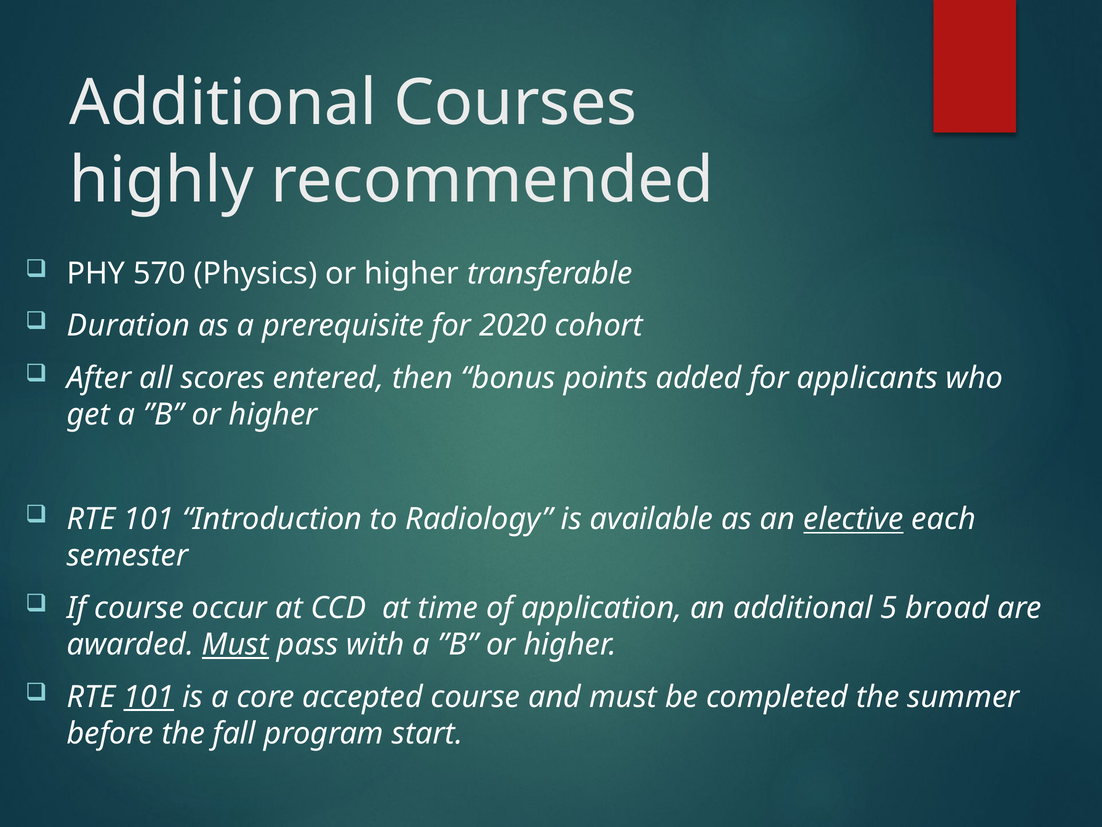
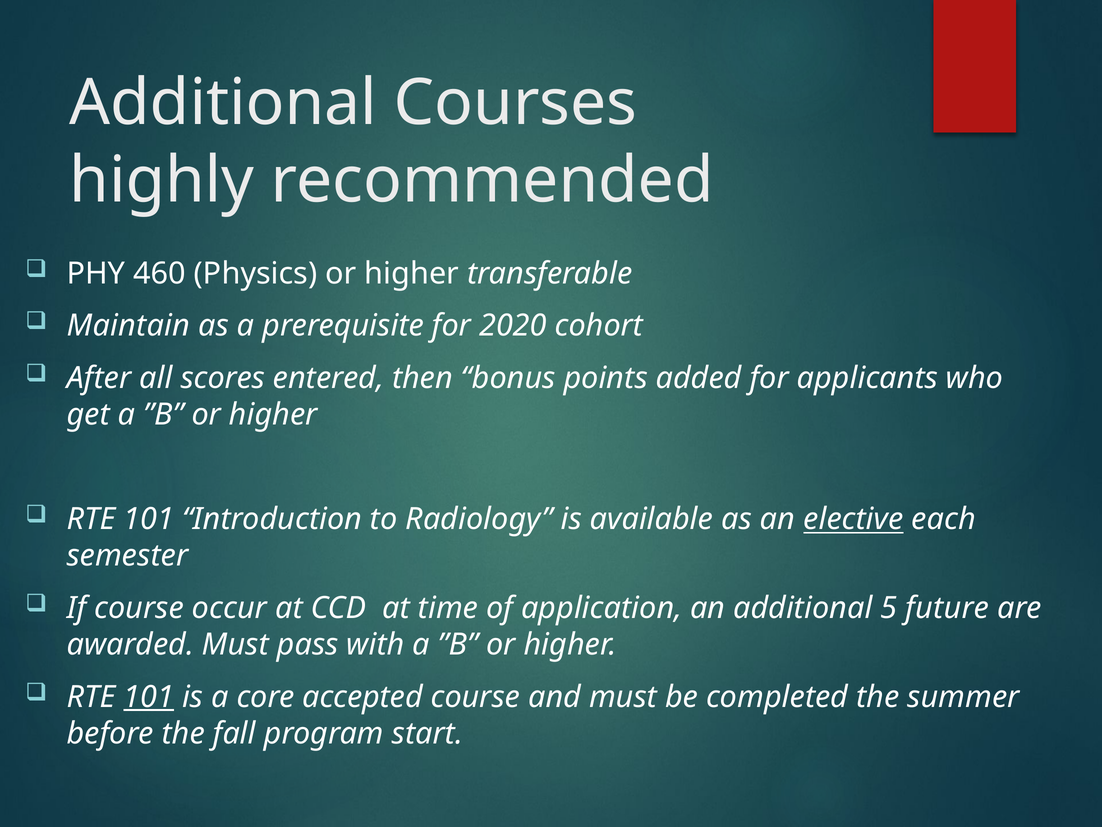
570: 570 -> 460 (159, 274)
Duration: Duration -> Maintain (128, 326)
broad: broad -> future (947, 608)
Must underline: present -> none (235, 644)
